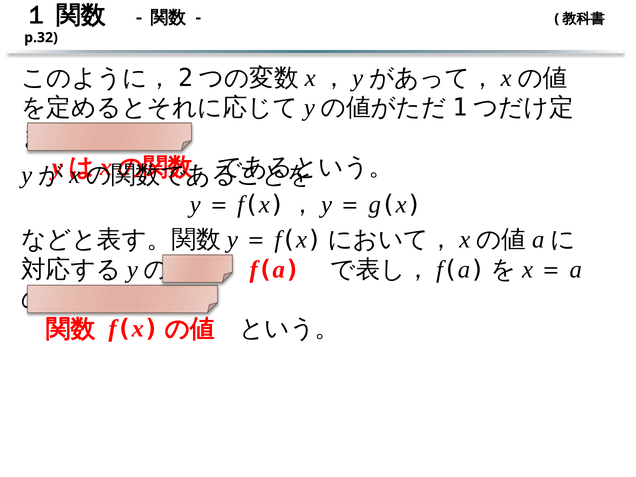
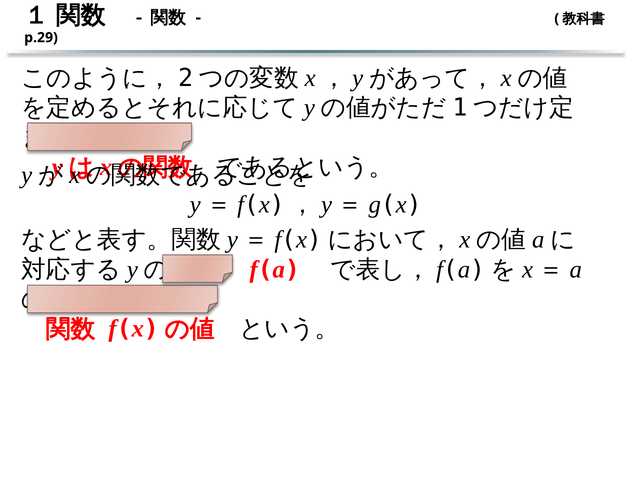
p.32: p.32 -> p.29 (41, 38)
